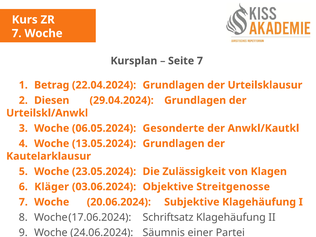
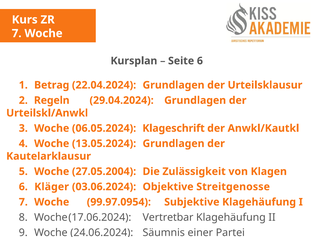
Seite 7: 7 -> 6 (200, 61)
Diesen: Diesen -> Regeln (52, 100)
Gesonderte: Gesonderte -> Klageschrift (174, 128)
23.05.2024: 23.05.2024 -> 27.05.2004 (104, 171)
20.06.2024: 20.06.2024 -> 99.97.0954 (119, 202)
Schriftsatz: Schriftsatz -> Vertretbar (168, 217)
